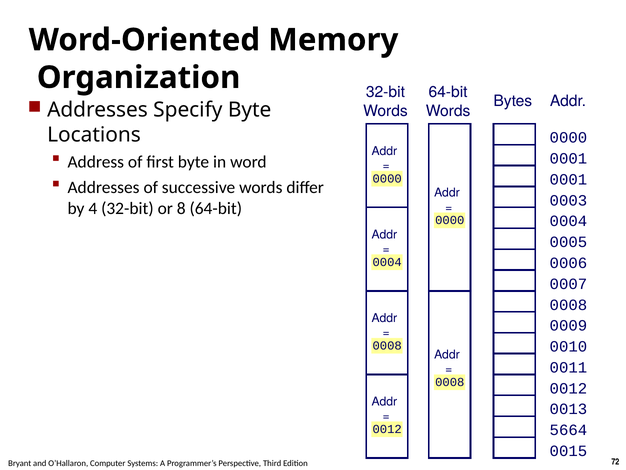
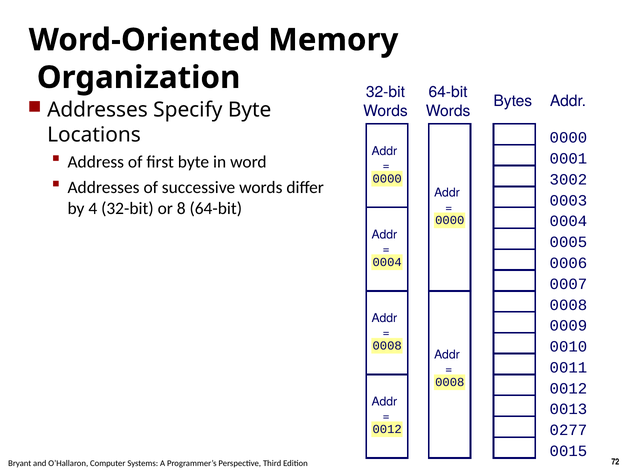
0001: 0001 -> 3002 (568, 179)
5664: 5664 -> 0277 (568, 430)
